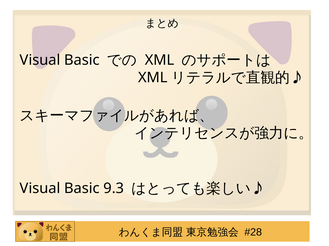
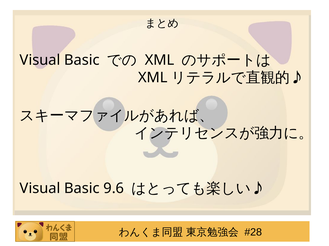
9.3: 9.3 -> 9.6 (114, 189)
